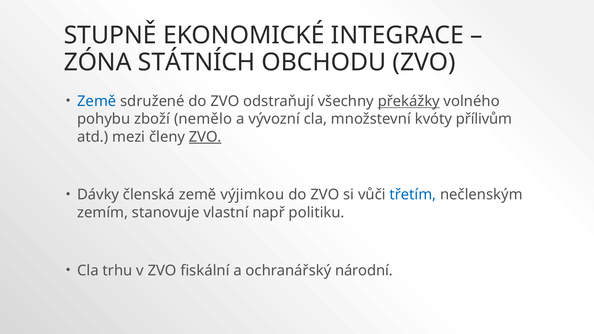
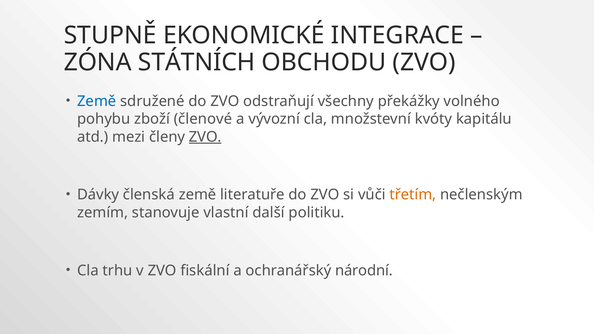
překážky underline: present -> none (409, 101)
nemělo: nemělo -> členové (203, 119)
přílivům: přílivům -> kapitálu (484, 119)
výjimkou: výjimkou -> literatuře (252, 195)
třetím colour: blue -> orange (413, 195)
např: např -> další (269, 213)
